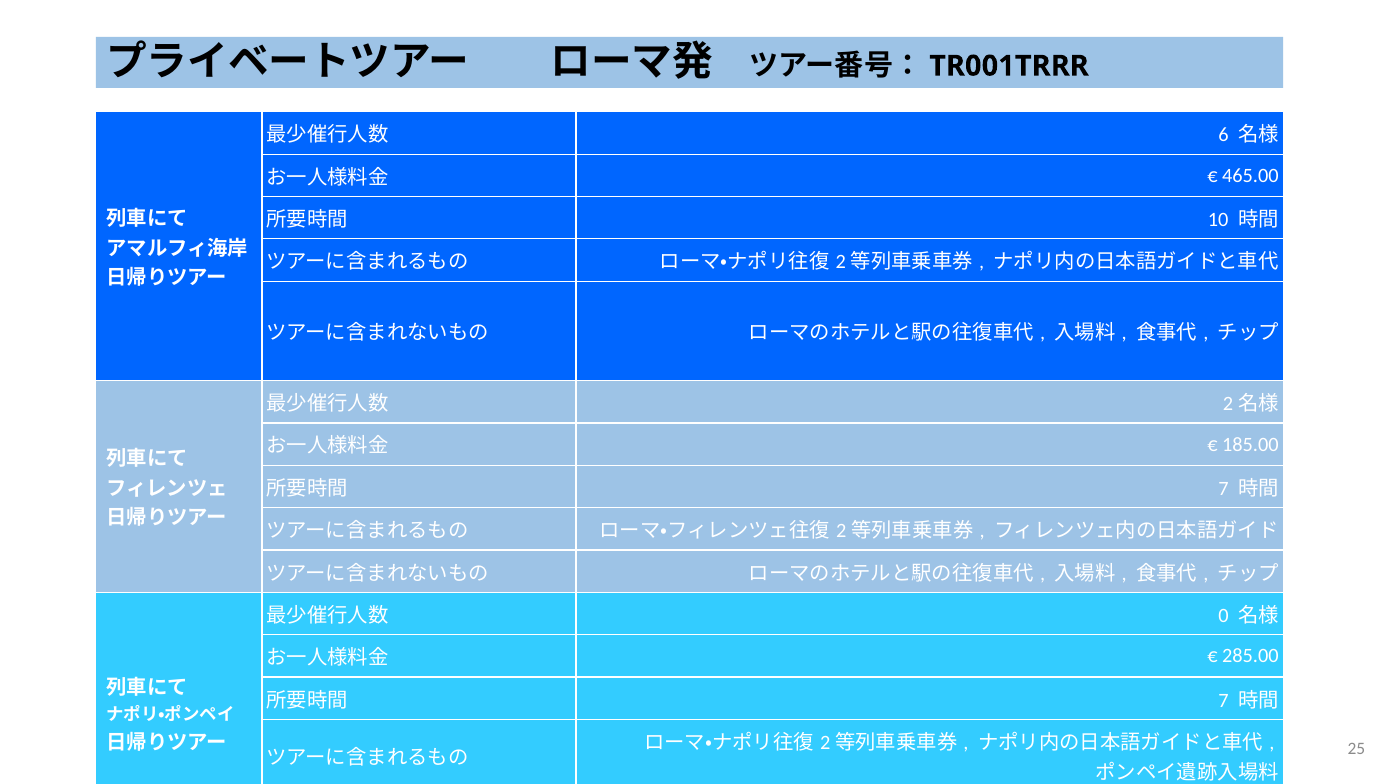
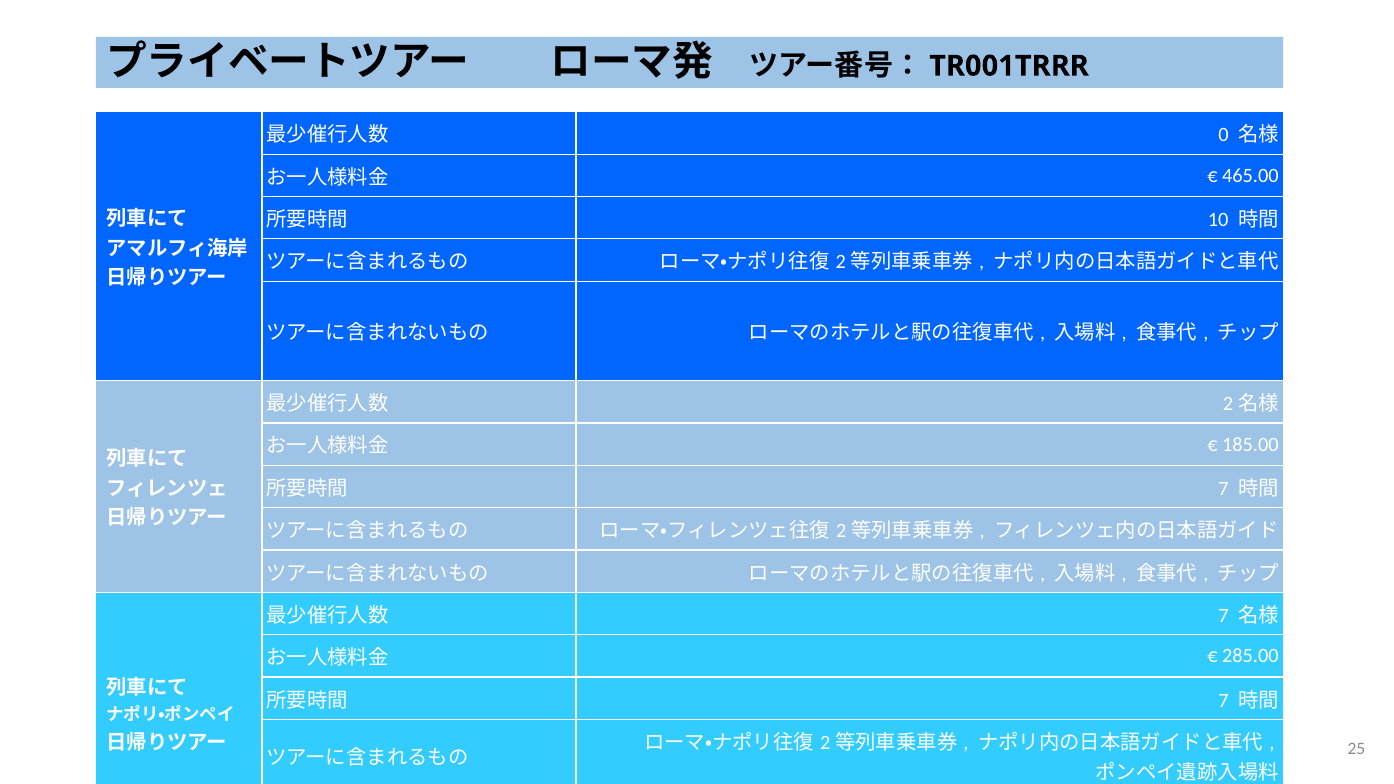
6: 6 -> 0 (1224, 135)
0: 0 -> 7 (1224, 616)
